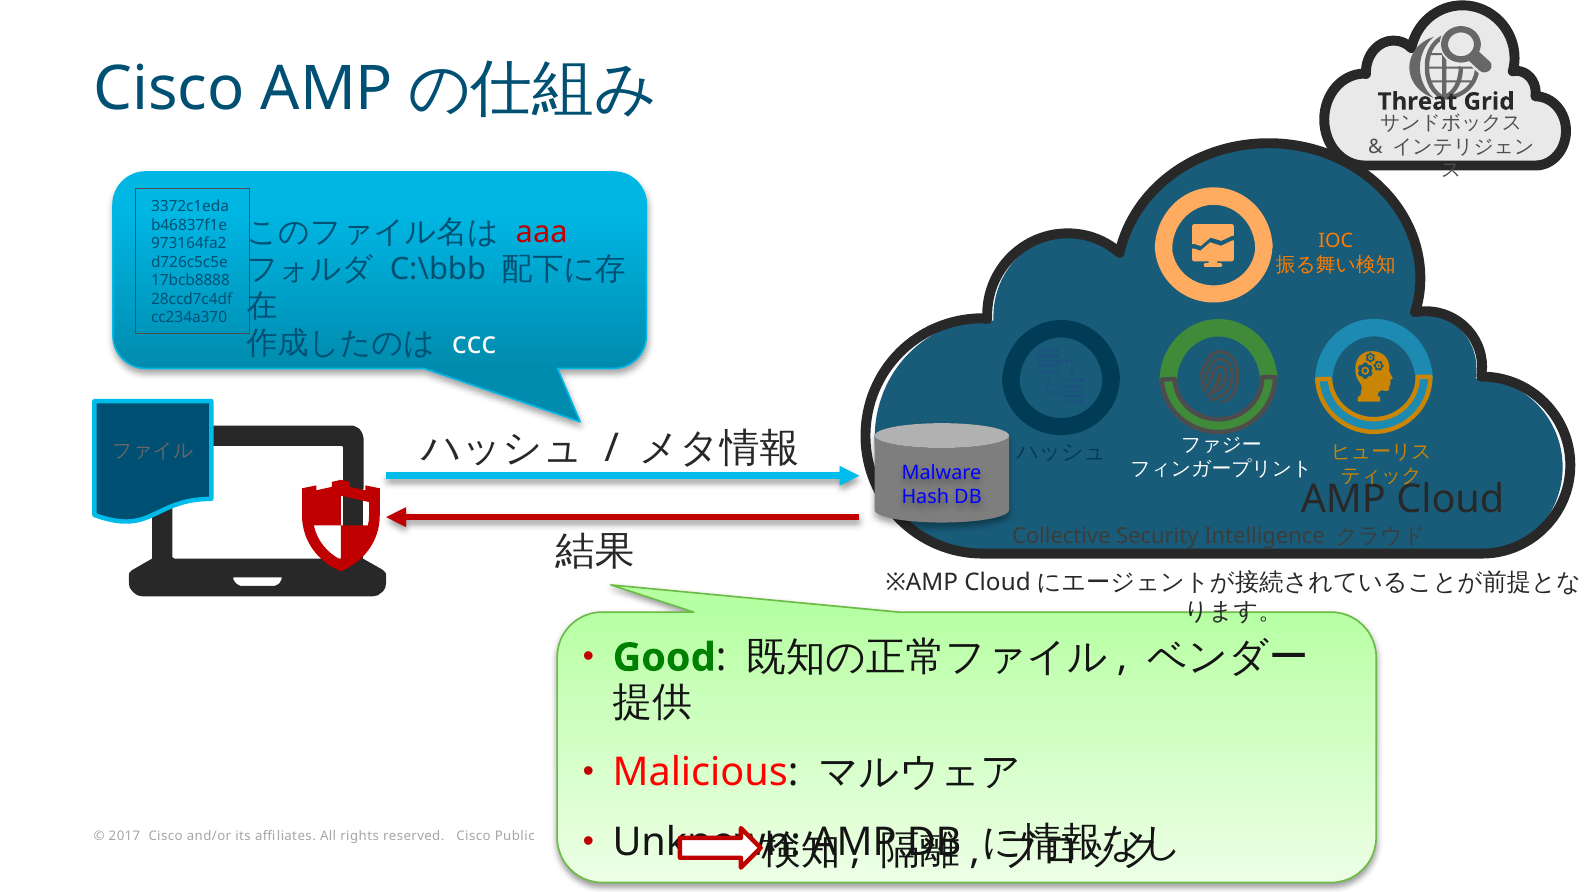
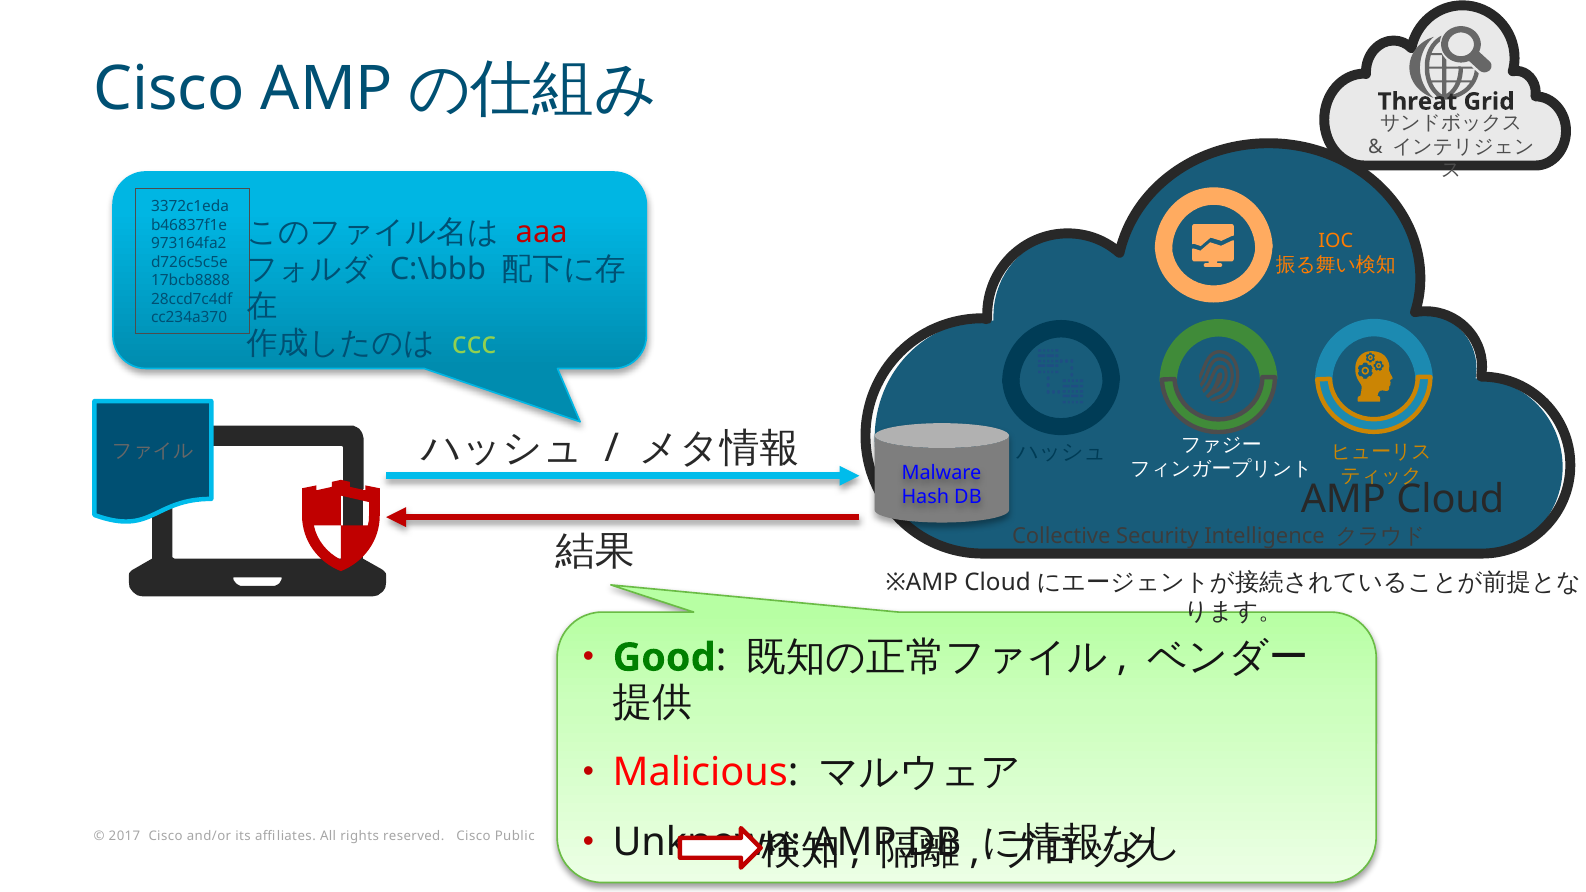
ccc colour: white -> light green (474, 343)
